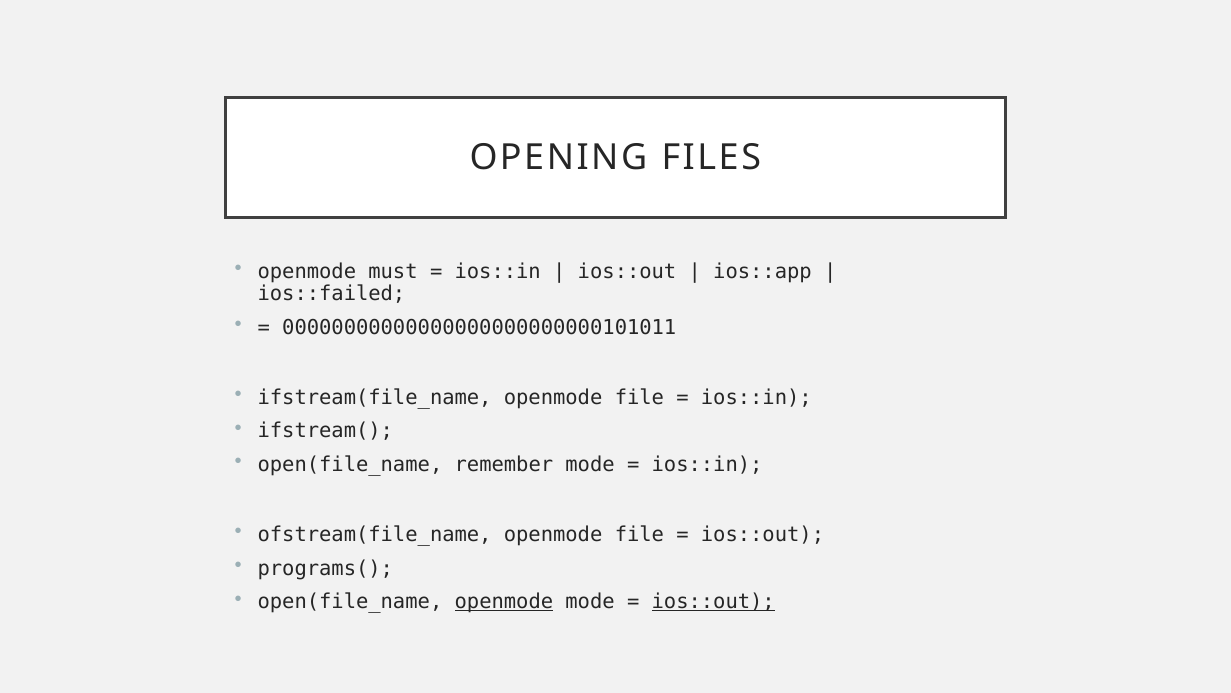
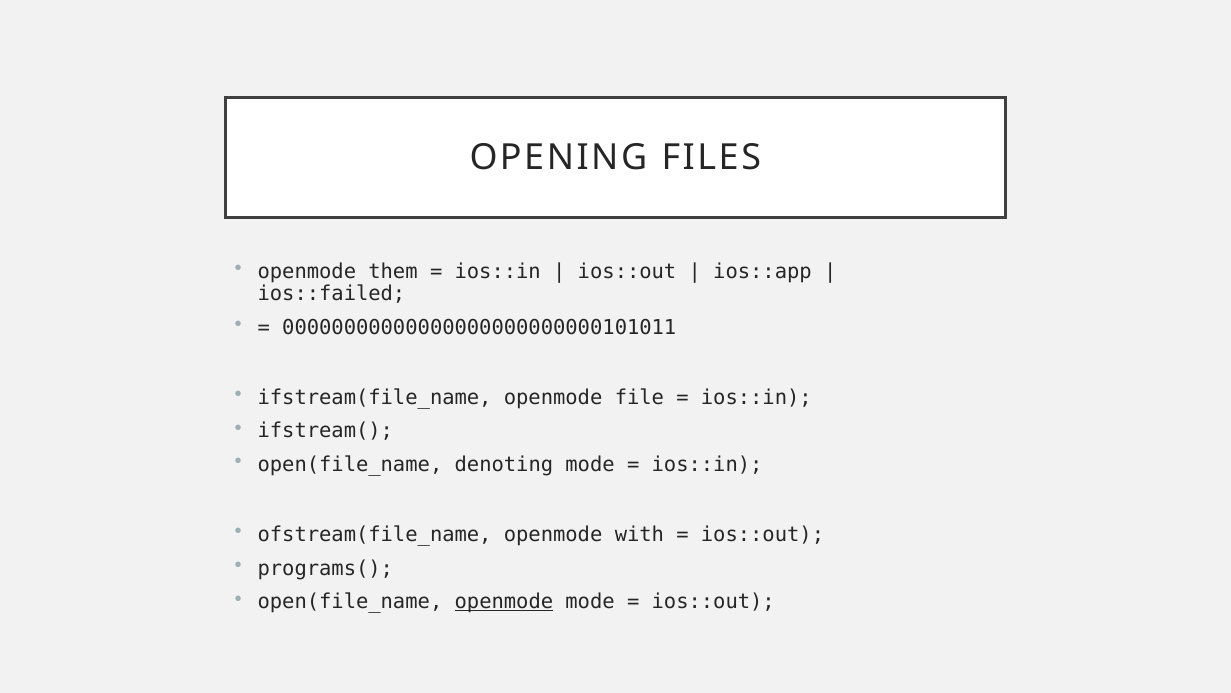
must: must -> them (393, 272)
remember: remember -> denoting (504, 464)
ofstream(file_name openmode file: file -> with (639, 534)
ios::out underline: present -> none (713, 602)
